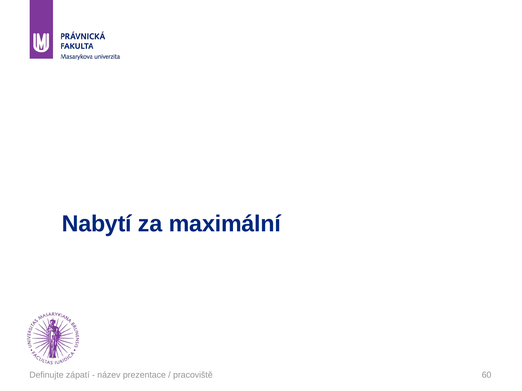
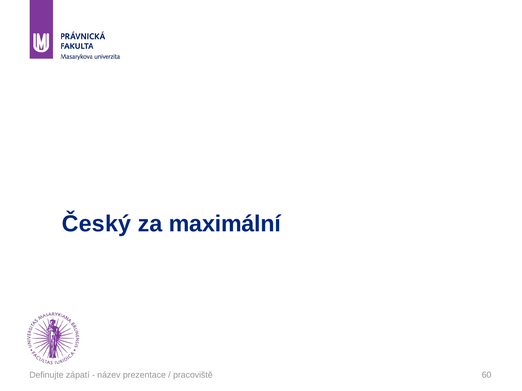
Nabytí: Nabytí -> Český (96, 224)
